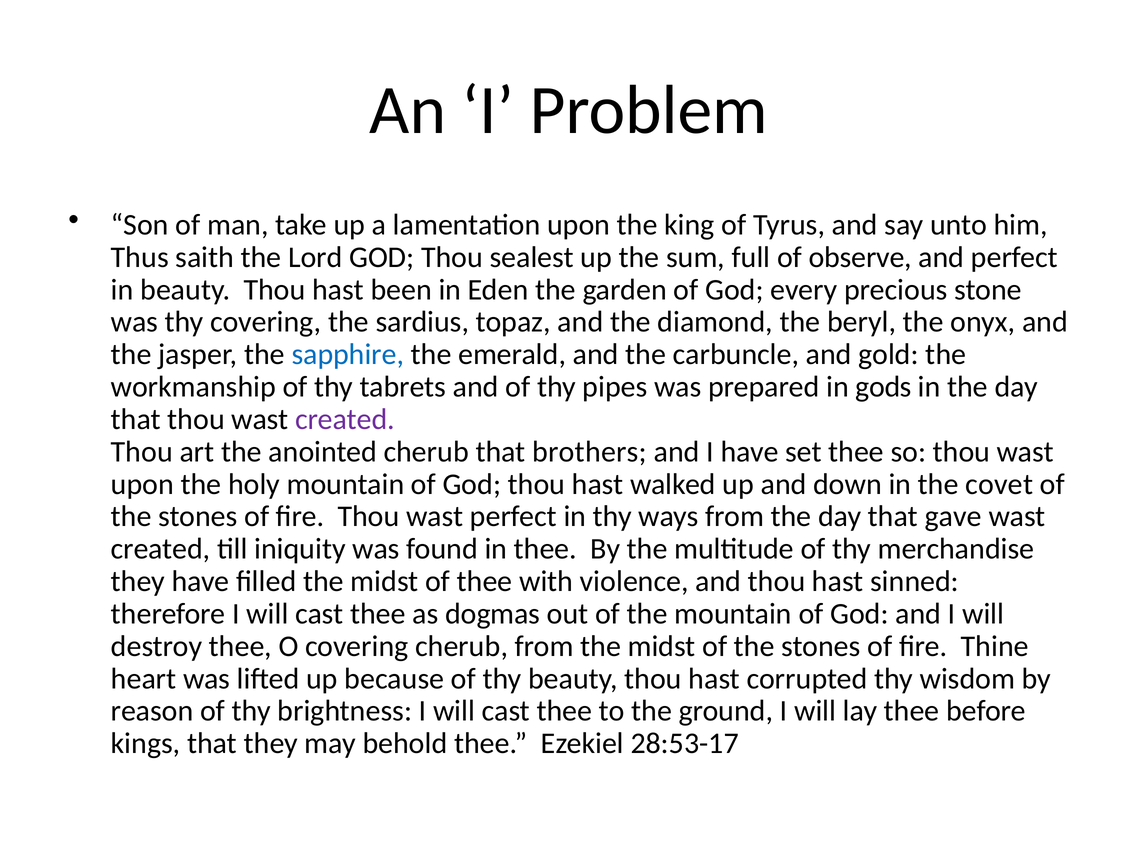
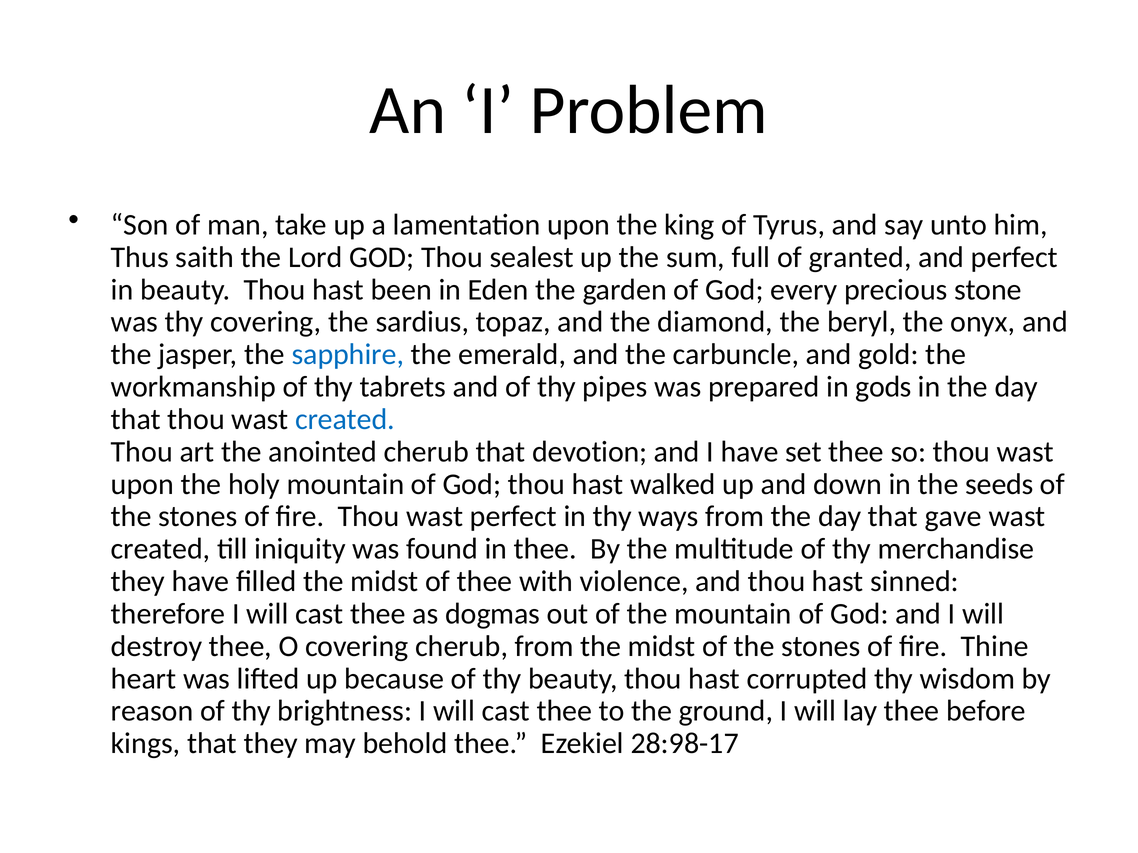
observe: observe -> granted (860, 257)
created colour: purple -> blue (345, 420)
brothers: brothers -> devotion (590, 452)
covet: covet -> seeds (999, 484)
28:53-17: 28:53-17 -> 28:98-17 (685, 744)
